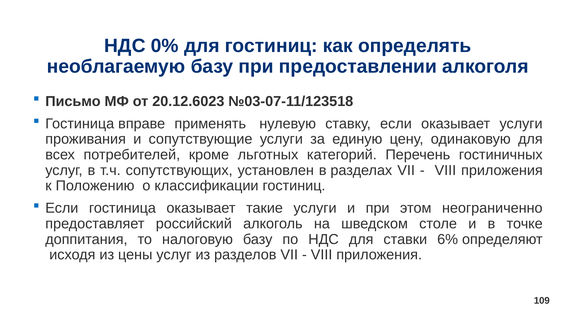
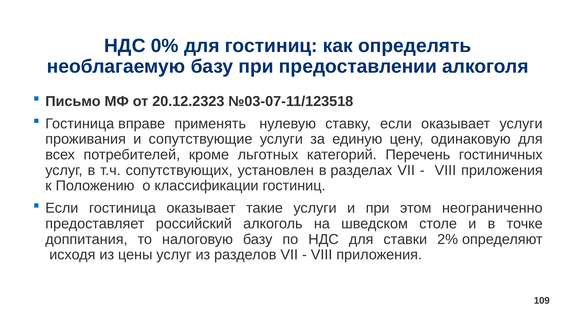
20.12.6023: 20.12.6023 -> 20.12.2323 (188, 101)
6%: 6% -> 2% (448, 239)
